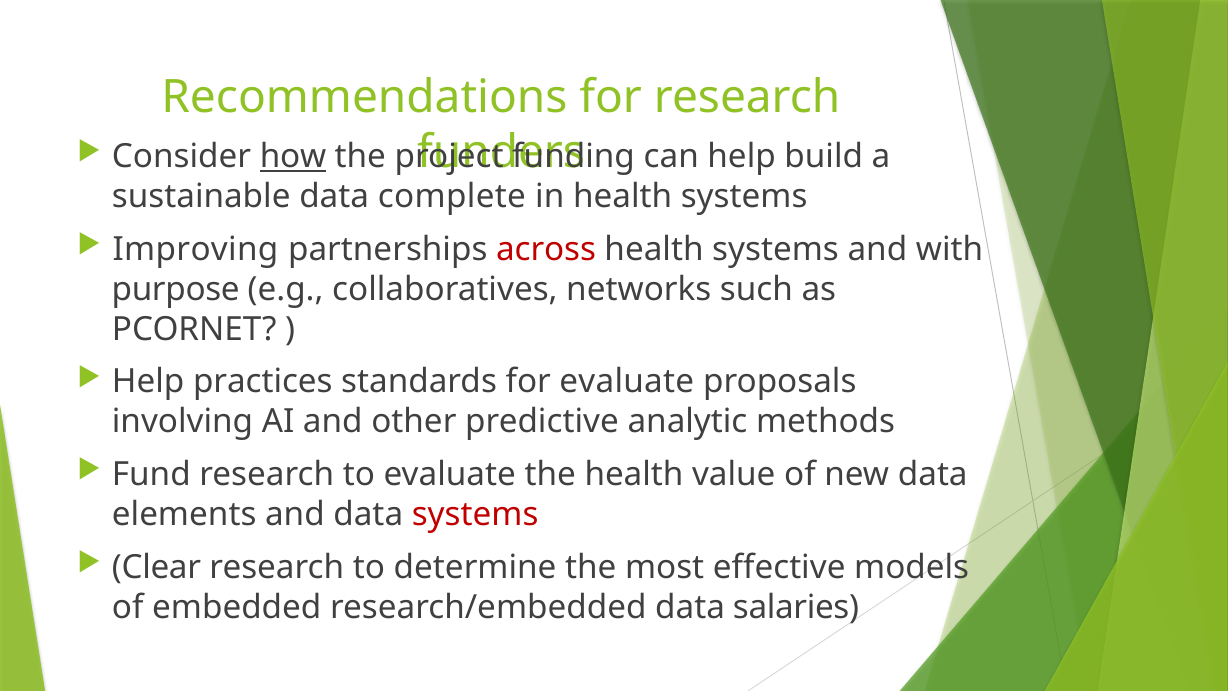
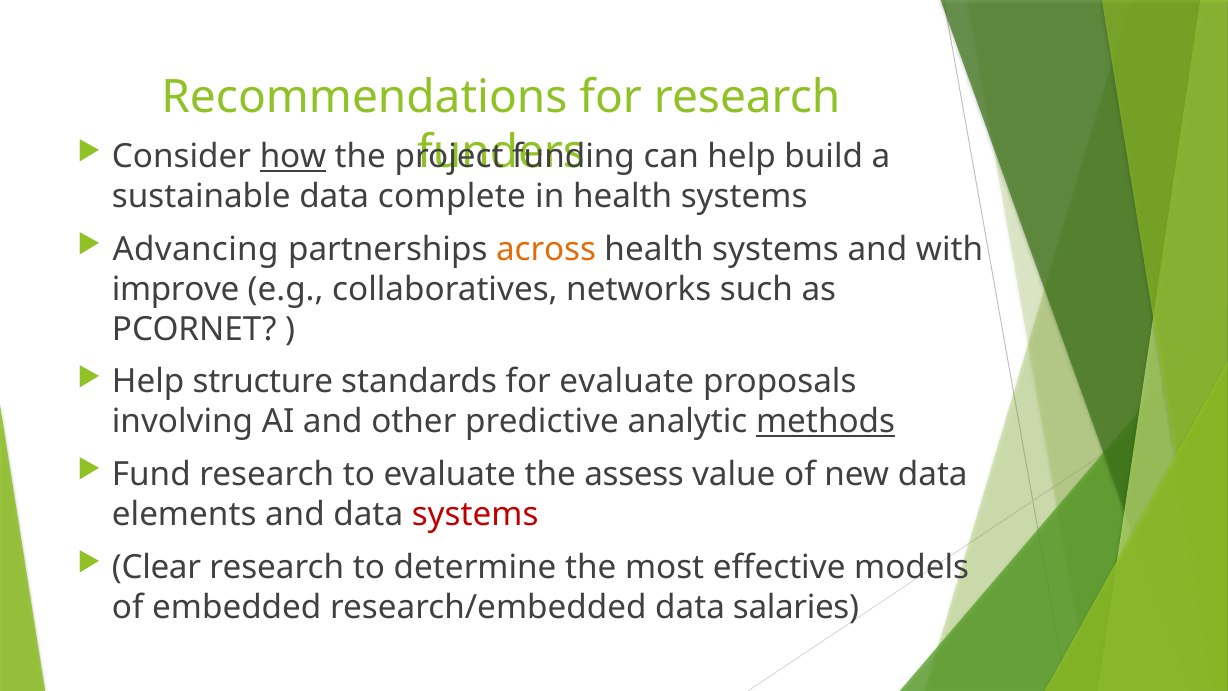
Improving: Improving -> Advancing (196, 249)
across colour: red -> orange (546, 249)
purpose: purpose -> improve (176, 289)
practices: practices -> structure (263, 382)
methods underline: none -> present (826, 422)
the health: health -> assess (634, 474)
